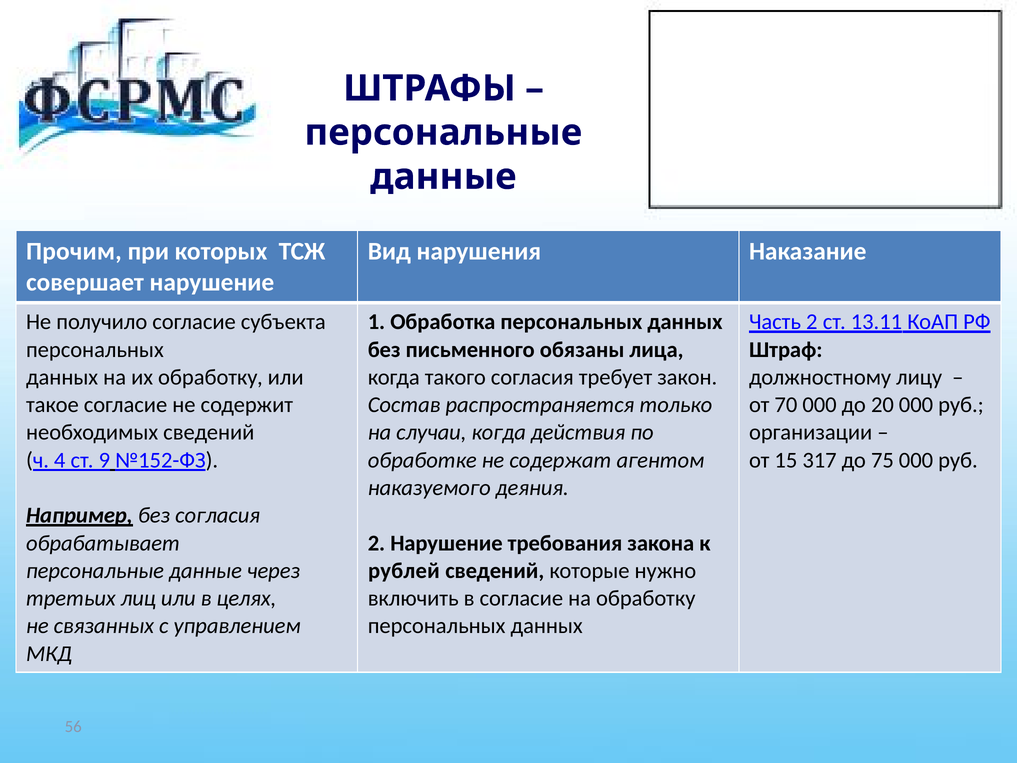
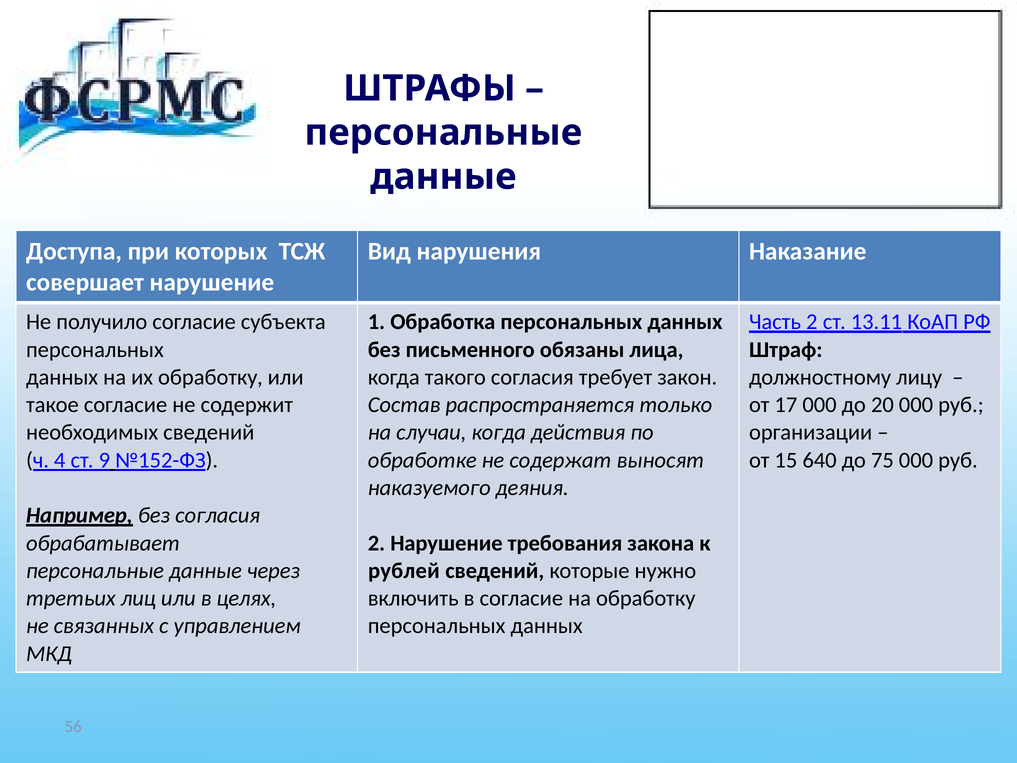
Прочим: Прочим -> Доступа (74, 251)
70: 70 -> 17 (786, 405)
агентом: агентом -> выносят (660, 460)
317: 317 -> 640 (820, 460)
